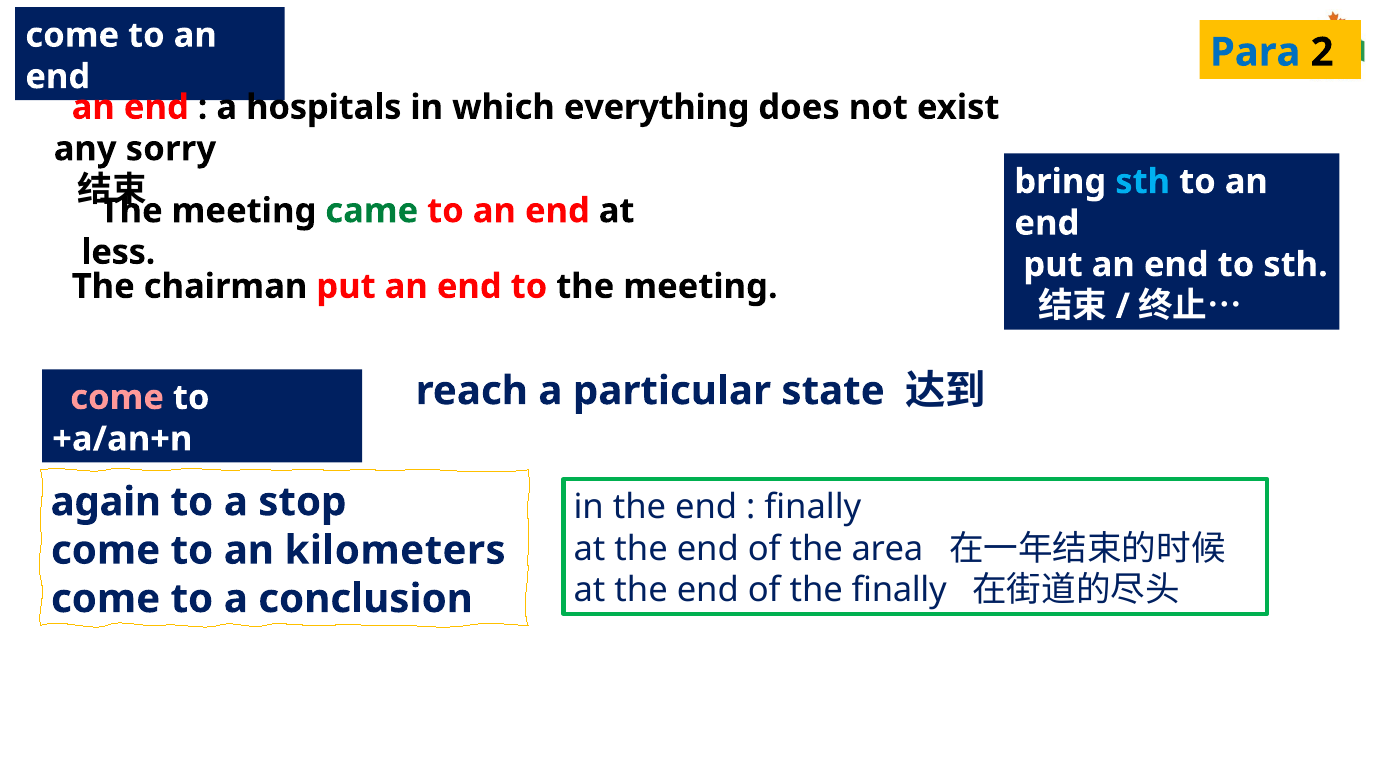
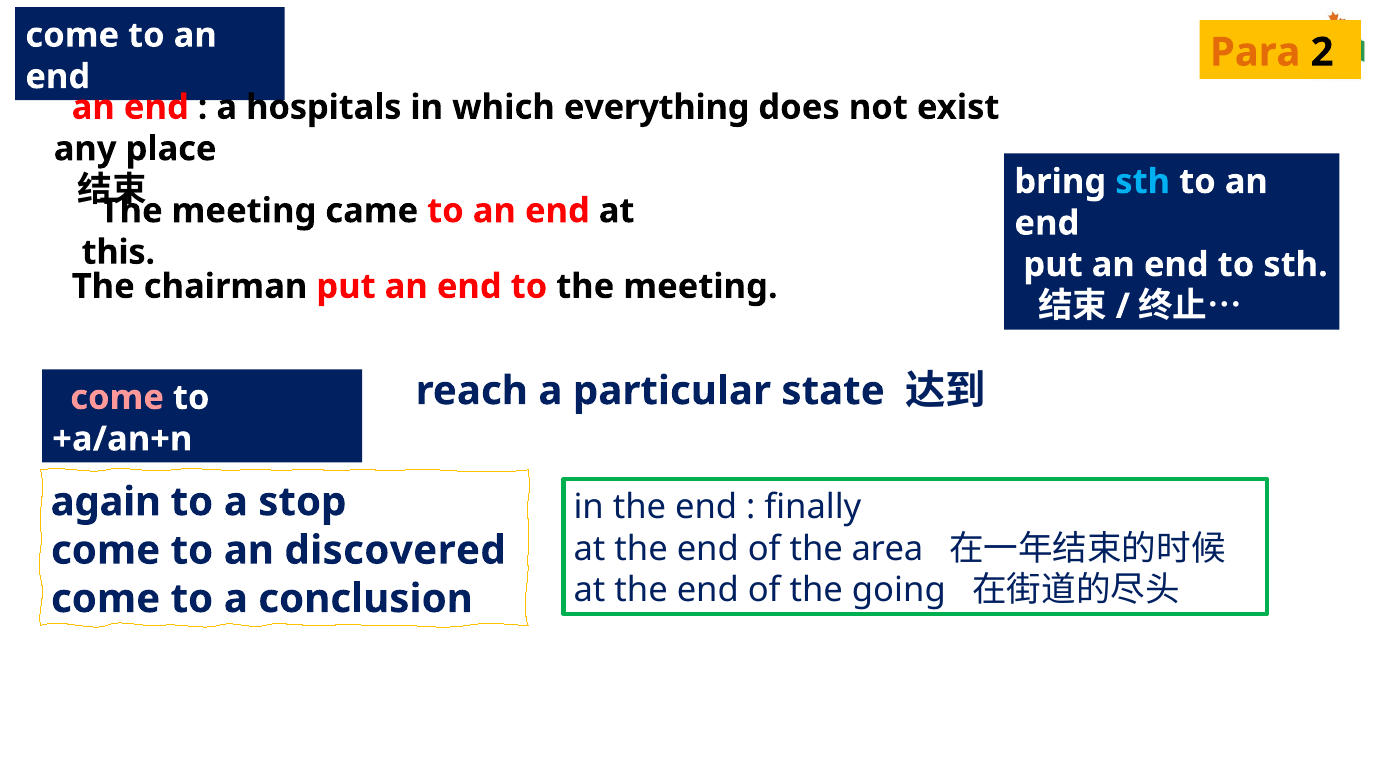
Para colour: blue -> orange (1255, 52)
sorry: sorry -> place (171, 149)
came colour: green -> black (372, 211)
less: less -> this (118, 252)
kilometers: kilometers -> discovered (395, 550)
the finally: finally -> going (899, 590)
